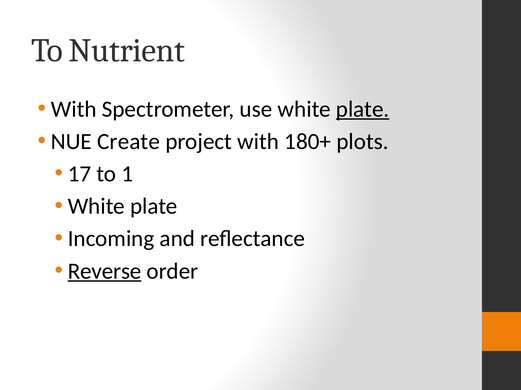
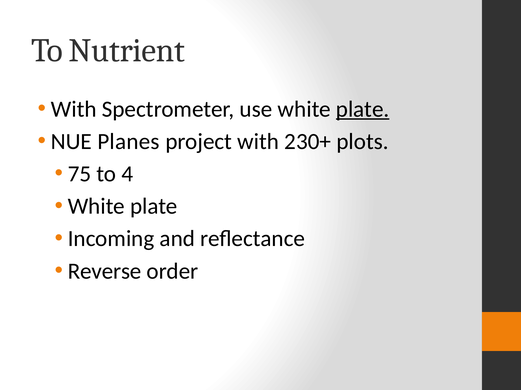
Create: Create -> Planes (129, 142)
180+: 180+ -> 230+ (308, 142)
17: 17 -> 75 (79, 174)
1: 1 -> 4 (127, 174)
Reverse underline: present -> none (105, 272)
